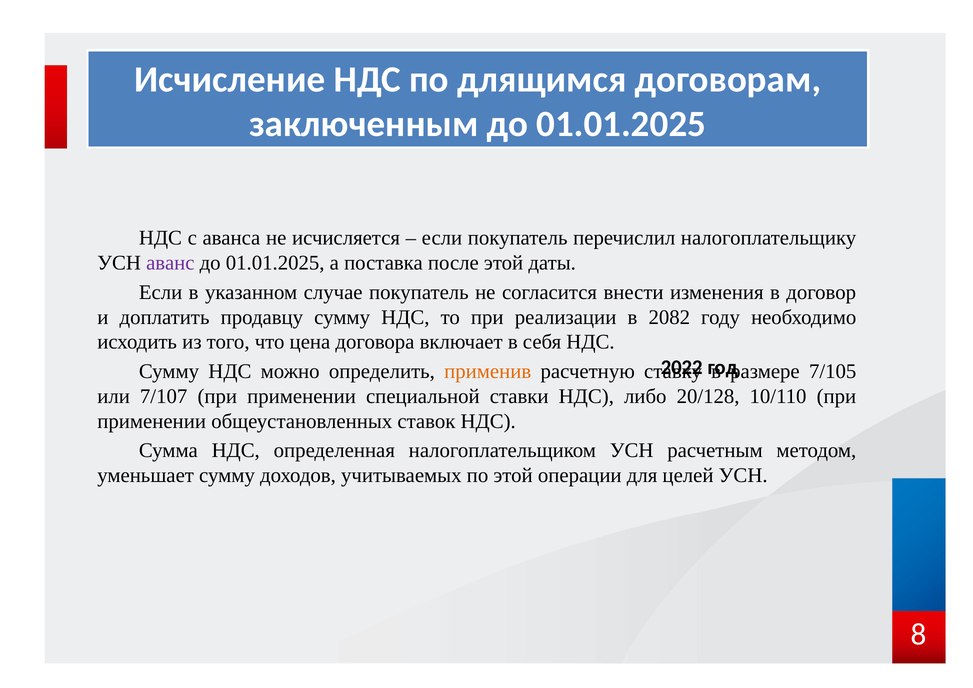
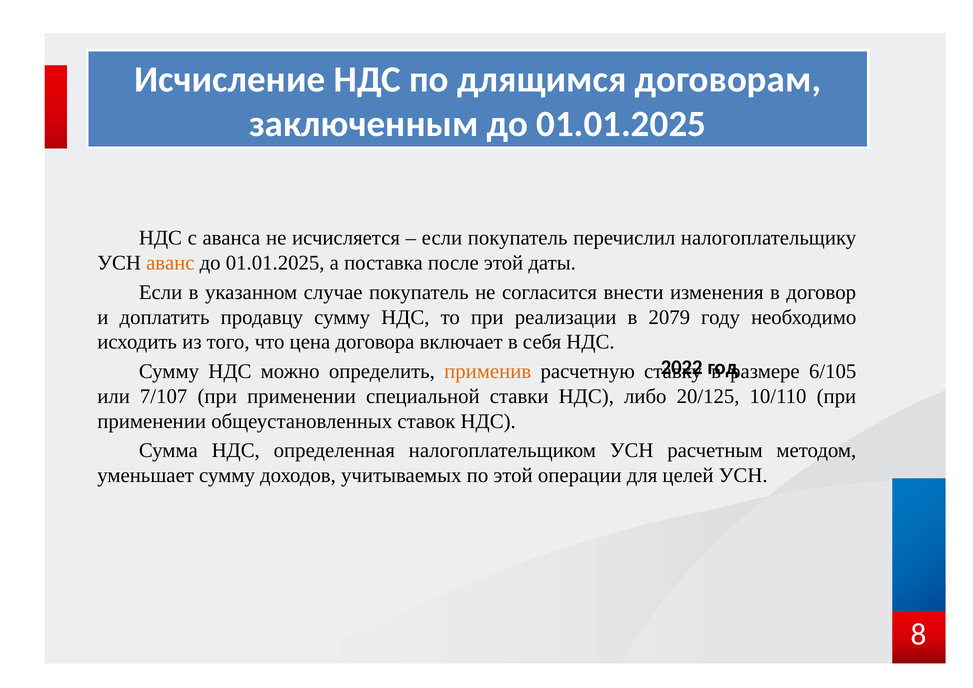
аванс colour: purple -> orange (170, 263)
2082: 2082 -> 2079 (669, 317)
7/105: 7/105 -> 6/105 (833, 371)
20/128: 20/128 -> 20/125 (708, 396)
